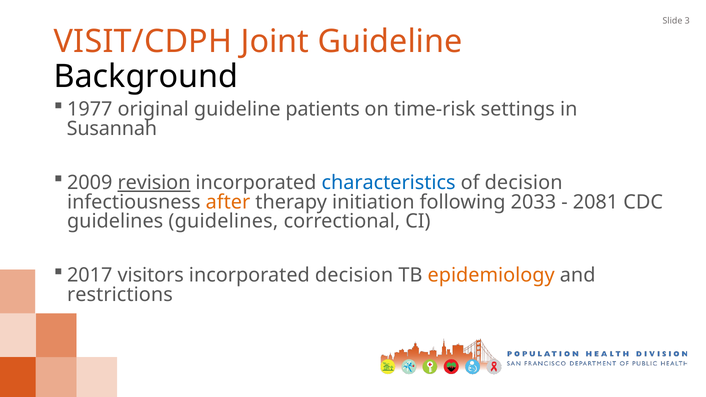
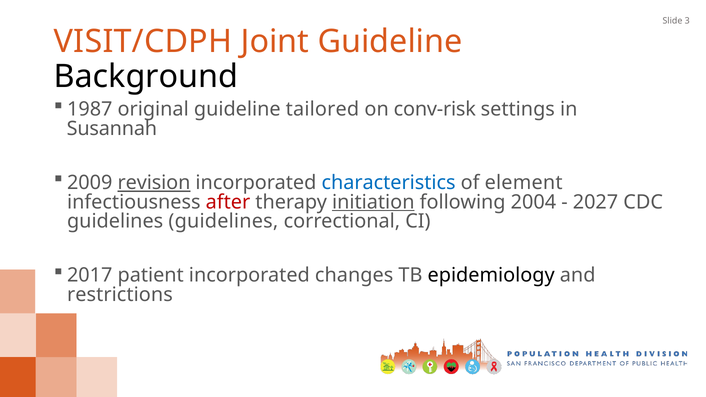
1977: 1977 -> 1987 (90, 109)
patients: patients -> tailored (322, 109)
time-risk: time-risk -> conv-risk (435, 109)
of decision: decision -> element (524, 183)
after colour: orange -> red (228, 202)
initiation underline: none -> present (373, 202)
2033: 2033 -> 2004 (533, 202)
2081: 2081 -> 2027 (596, 202)
visitors: visitors -> patient (151, 275)
incorporated decision: decision -> changes (354, 275)
epidemiology colour: orange -> black (491, 275)
